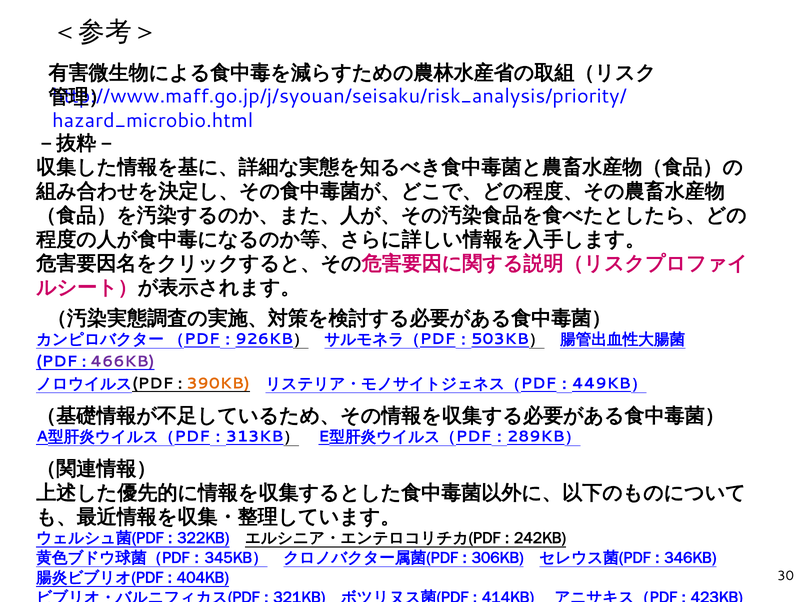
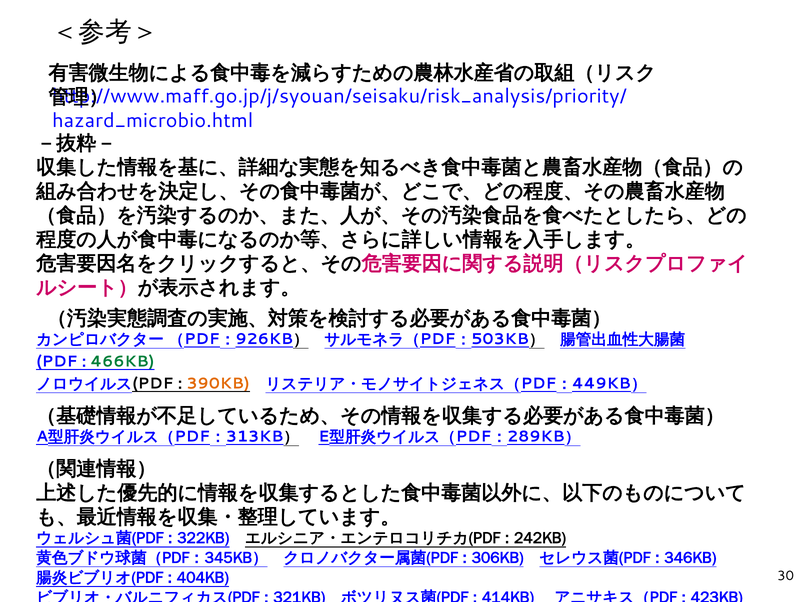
466KB colour: purple -> green (122, 361)
